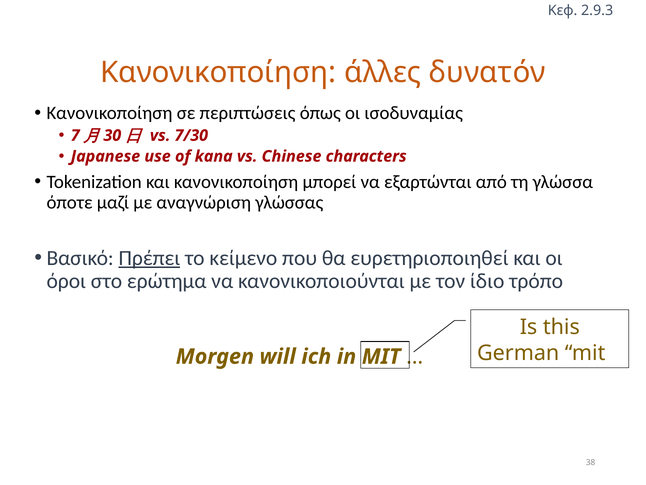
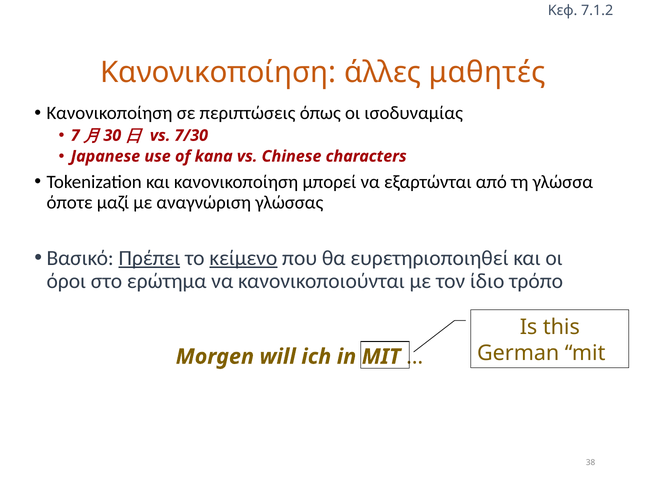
2.9.3: 2.9.3 -> 7.1.2 (597, 11)
δυνατόν: δυνατόν -> μαθητές (487, 72)
κείμενο underline: none -> present (243, 258)
